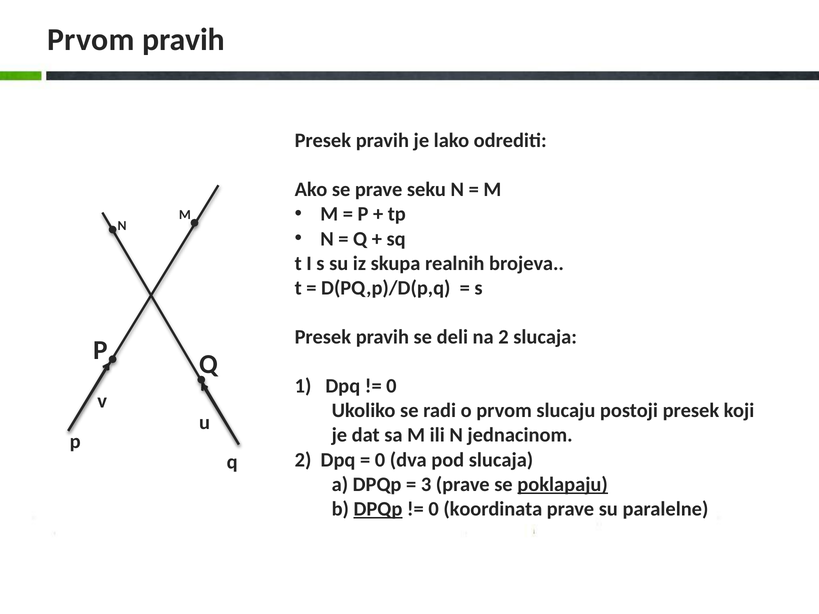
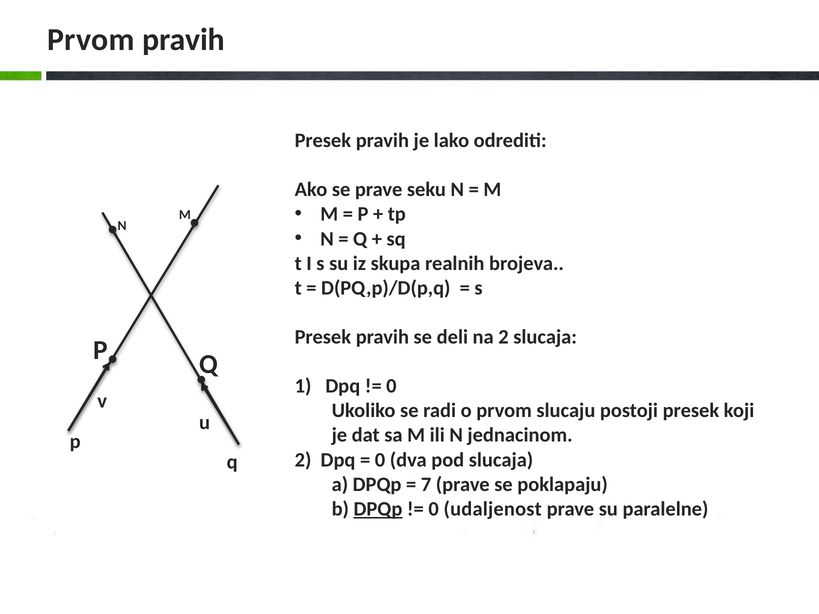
3: 3 -> 7 (426, 485)
poklapaju underline: present -> none (563, 485)
koordinata: koordinata -> udaljenost (493, 509)
